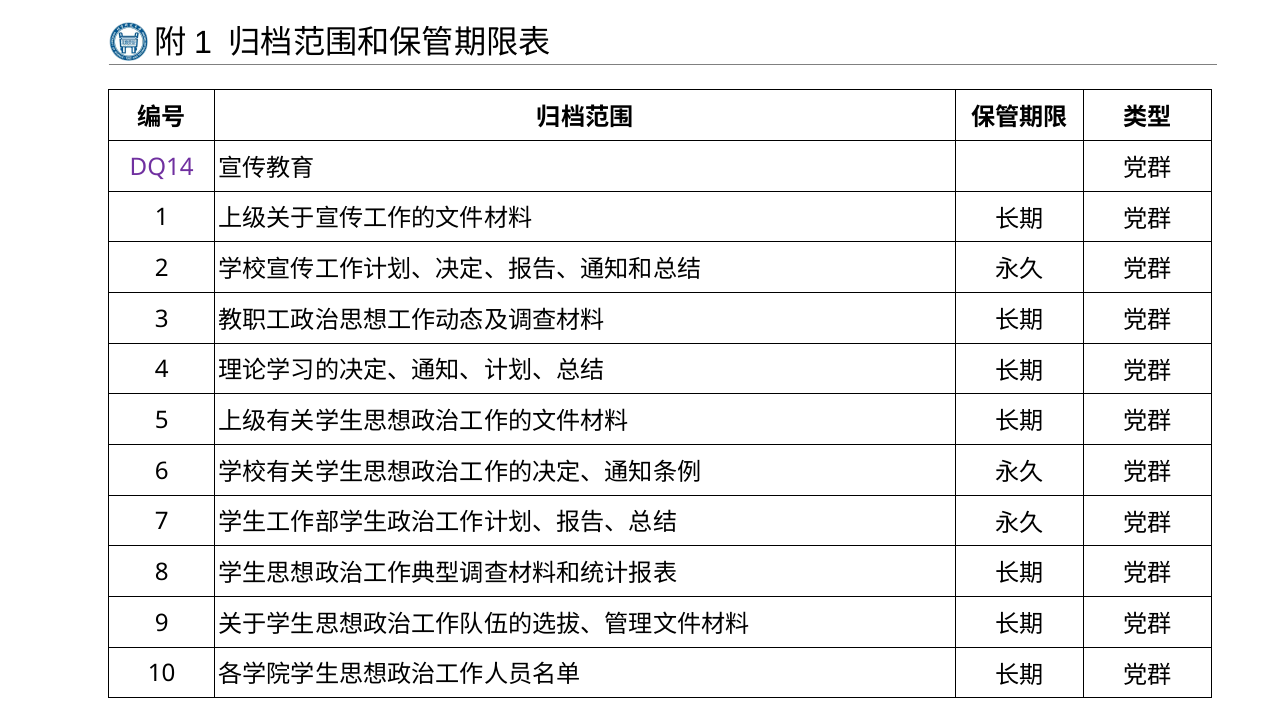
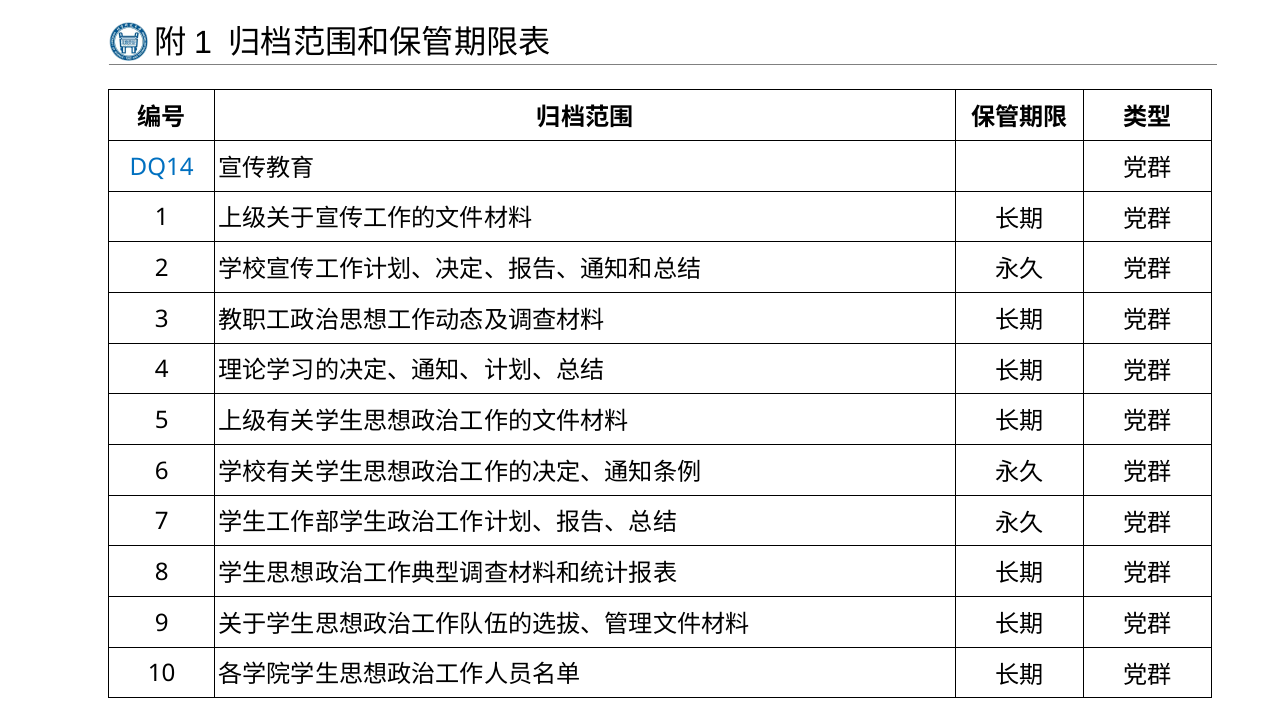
DQ14 colour: purple -> blue (162, 167)
